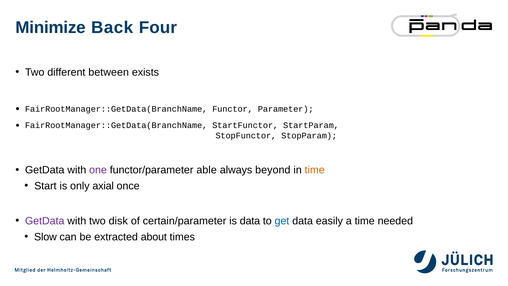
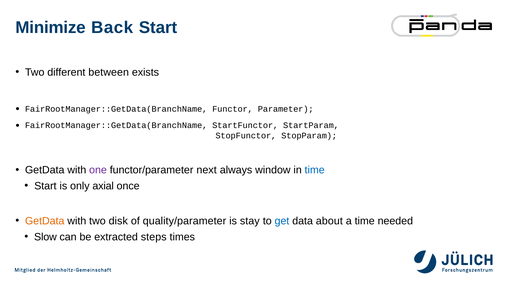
Back Four: Four -> Start (158, 28)
able: able -> next (207, 170)
beyond: beyond -> window (273, 170)
time colour: orange -> blue (315, 170)
GetData colour: purple -> orange (45, 221)
certain/parameter: certain/parameter -> quality/parameter (185, 221)
is data: data -> stay (250, 221)
easily: easily -> about (329, 221)
about: about -> steps (154, 237)
